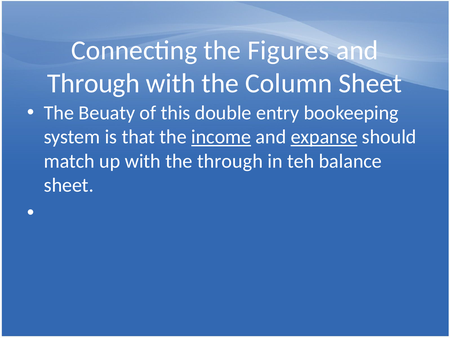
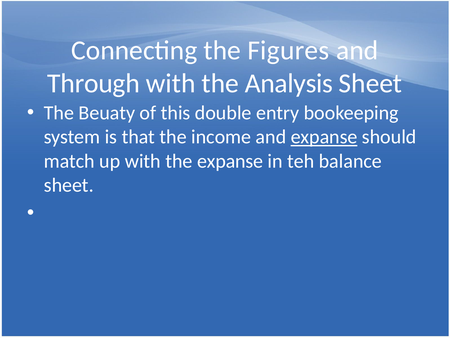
Column: Column -> Analysis (289, 83)
income underline: present -> none (221, 137)
the through: through -> expanse (230, 161)
